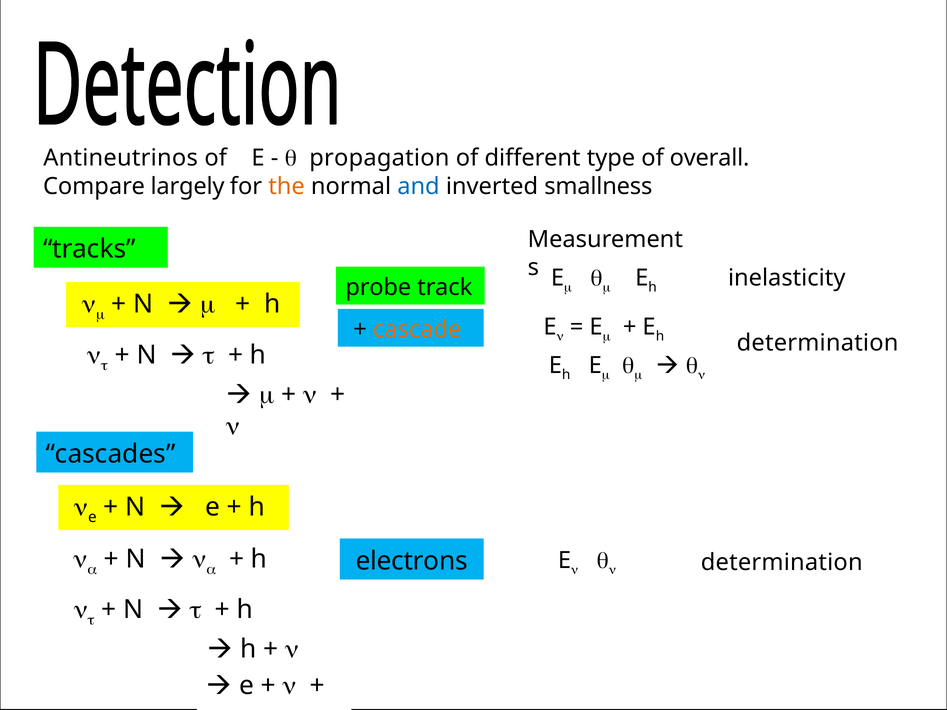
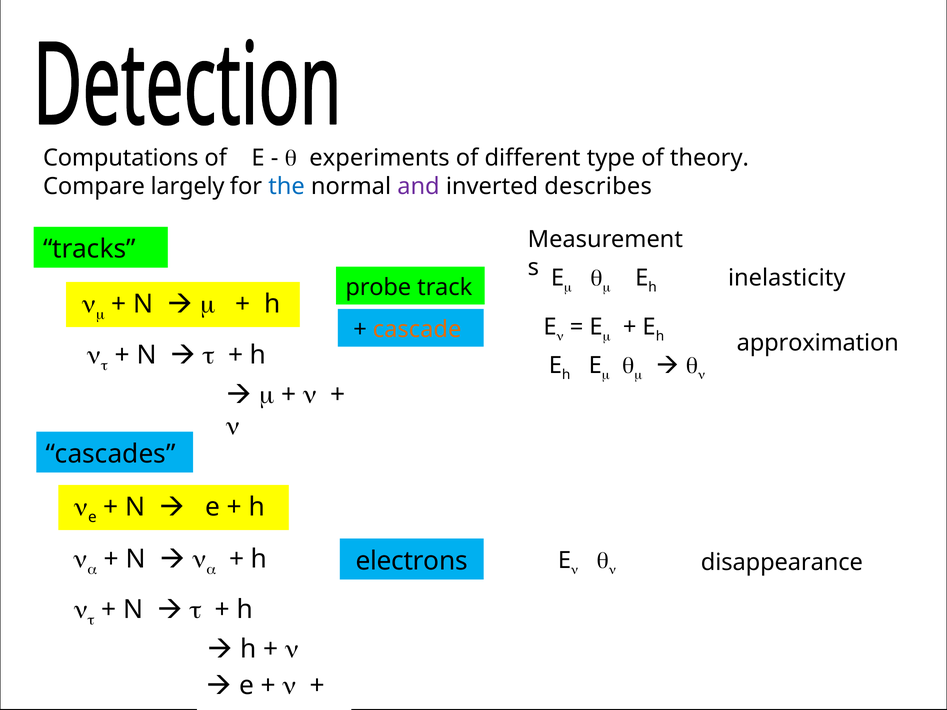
Antineutrinos: Antineutrinos -> Computations (121, 158)
propagation: propagation -> experiments (379, 158)
overall: overall -> theory (709, 158)
the colour: orange -> blue (287, 186)
and colour: blue -> purple (418, 186)
smallness: smallness -> describes (598, 186)
determination: determination -> approximation (818, 343)
determination: determination -> disappearance (782, 562)
